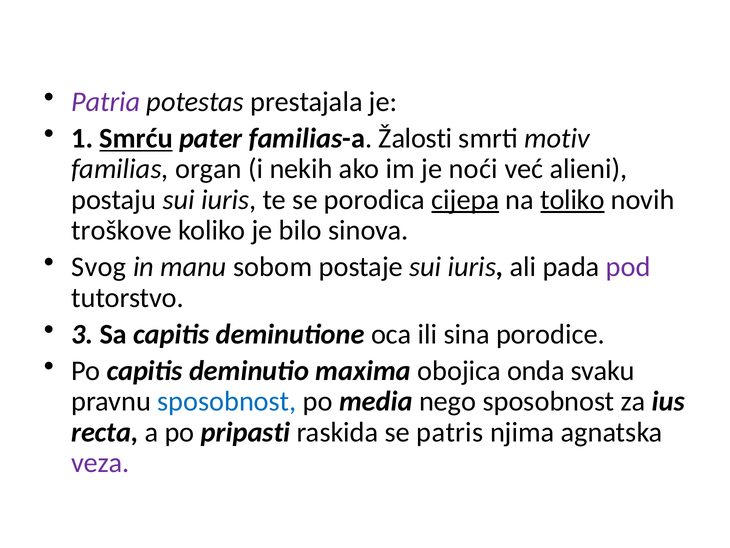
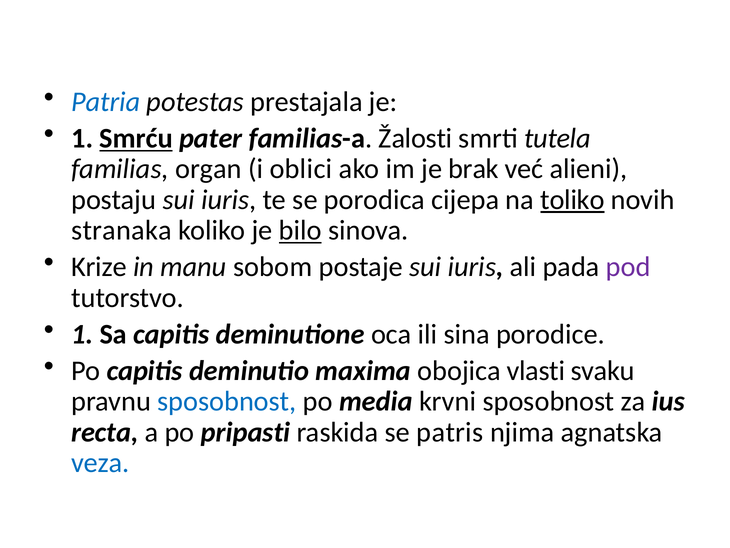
Patria colour: purple -> blue (106, 102)
motiv: motiv -> tutela (557, 138)
nekih: nekih -> oblici (301, 169)
noći: noći -> brak (474, 169)
cijepa underline: present -> none (465, 200)
troškove: troškove -> stranaka (122, 230)
bilo underline: none -> present (300, 230)
Svog: Svog -> Krize (99, 267)
3: 3 -> 1 (82, 334)
onda: onda -> vlasti (536, 370)
nego: nego -> krvni (448, 401)
veza colour: purple -> blue (100, 462)
